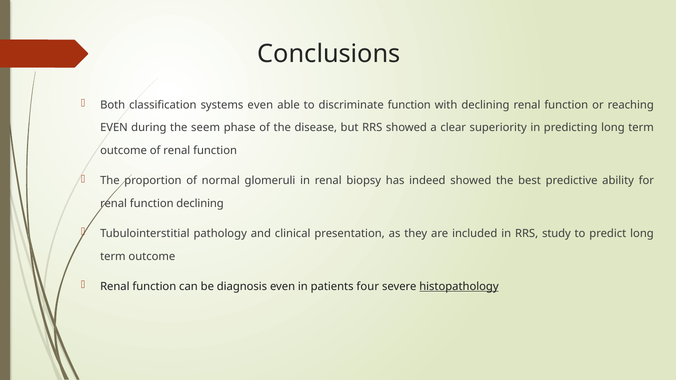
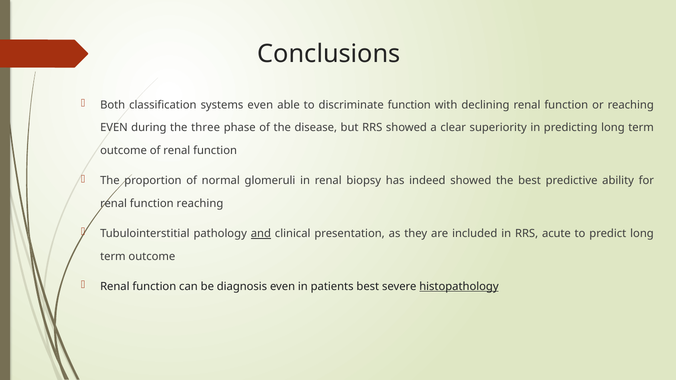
seem: seem -> three (206, 128)
function declining: declining -> reaching (200, 204)
and underline: none -> present (261, 234)
study: study -> acute (556, 234)
patients four: four -> best (368, 287)
